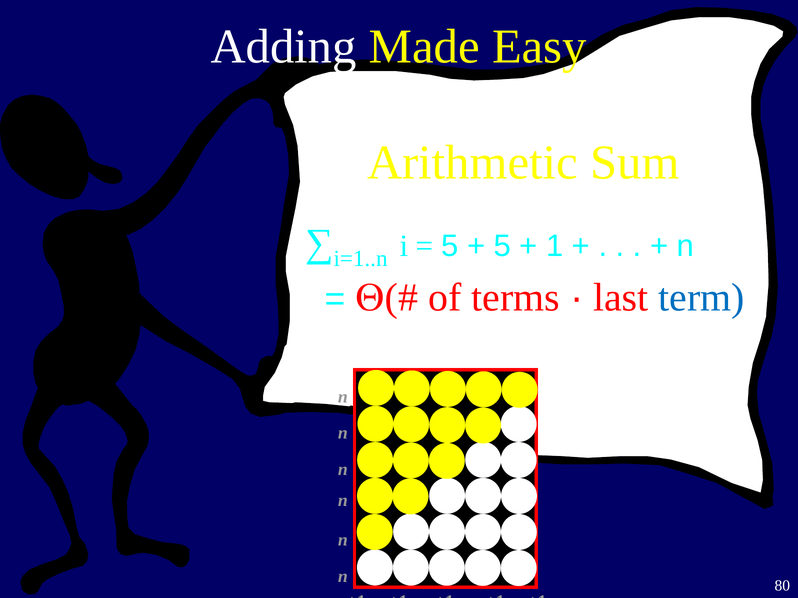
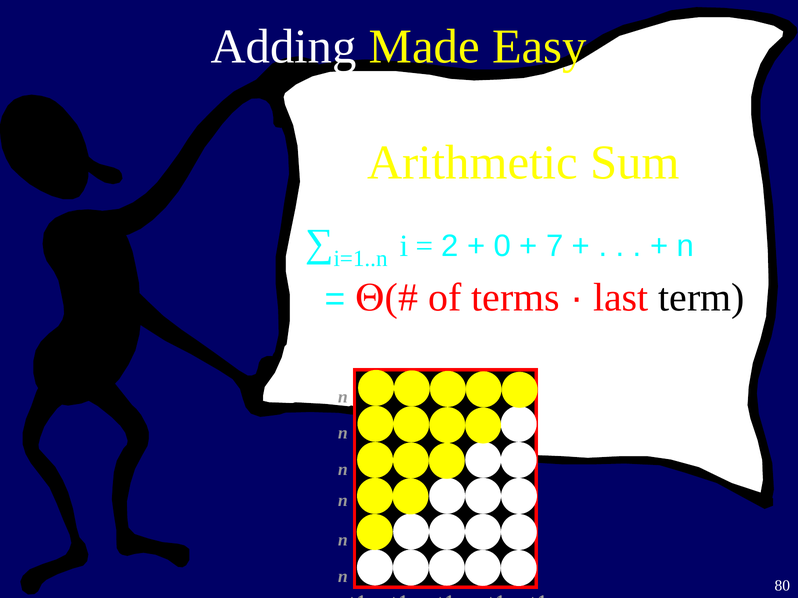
5: 5 -> 2 (450, 246)
5: 5 -> 0 (502, 246)
1: 1 -> 7 (555, 246)
term colour: blue -> black (702, 298)
